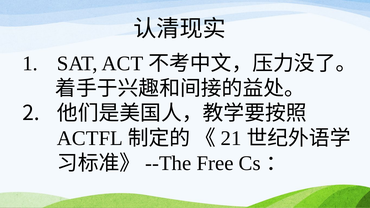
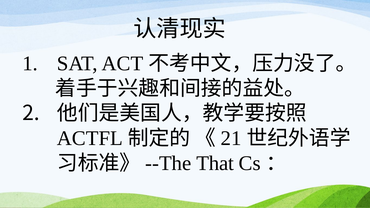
Free: Free -> That (215, 163)
